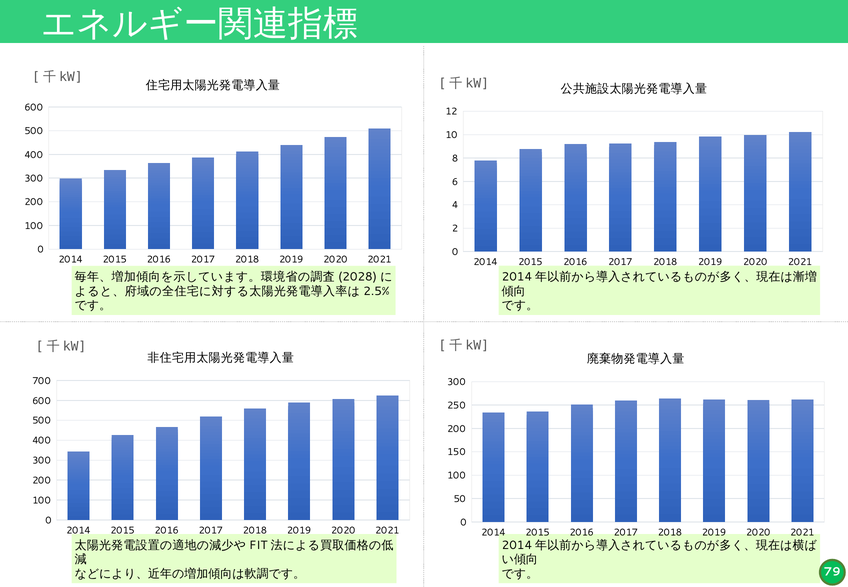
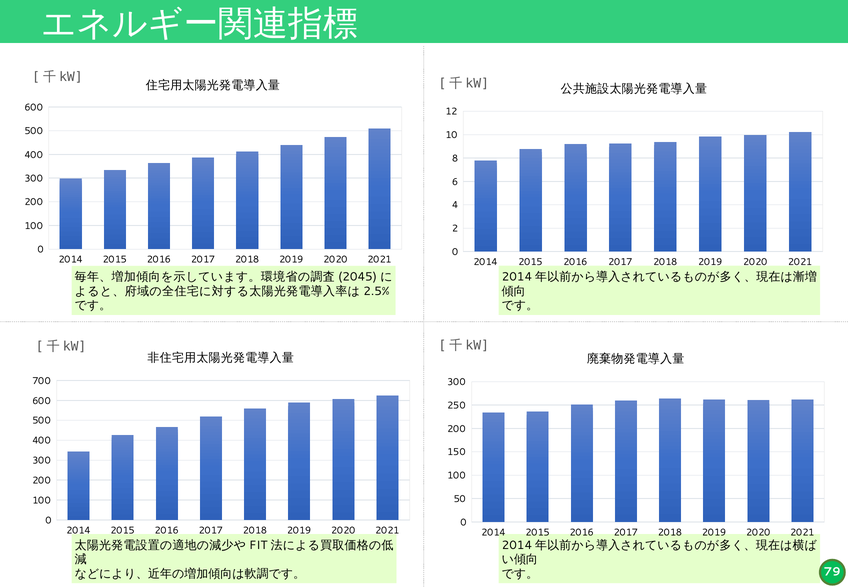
2028: 2028 -> 2045 (358, 277)
